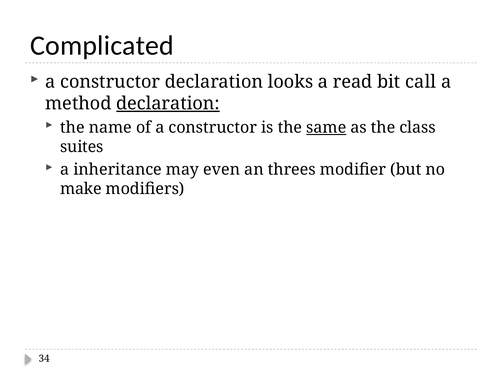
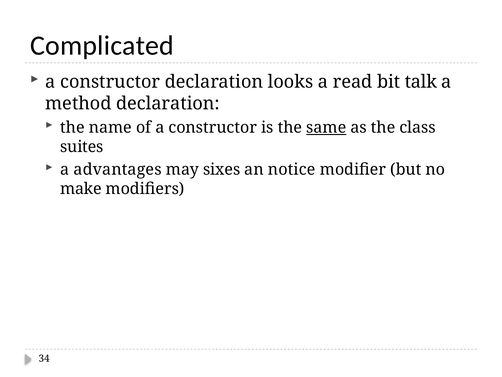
call: call -> talk (421, 82)
declaration underline: present -> none (168, 103)
inheritance: inheritance -> advantages (118, 169)
even: even -> sixes (222, 169)
threes: threes -> notice (292, 169)
